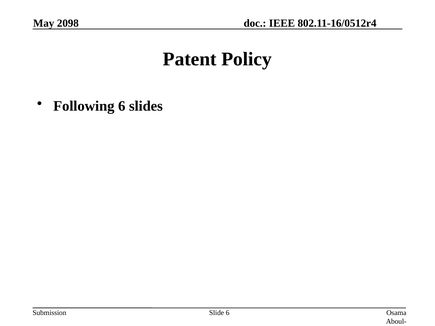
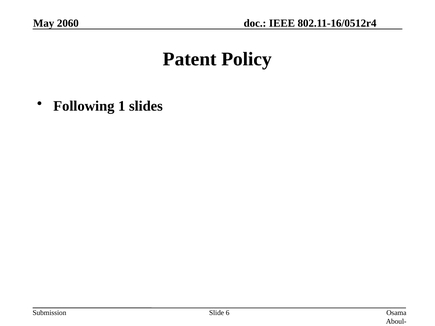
2098: 2098 -> 2060 (68, 23)
Following 6: 6 -> 1 (122, 106)
